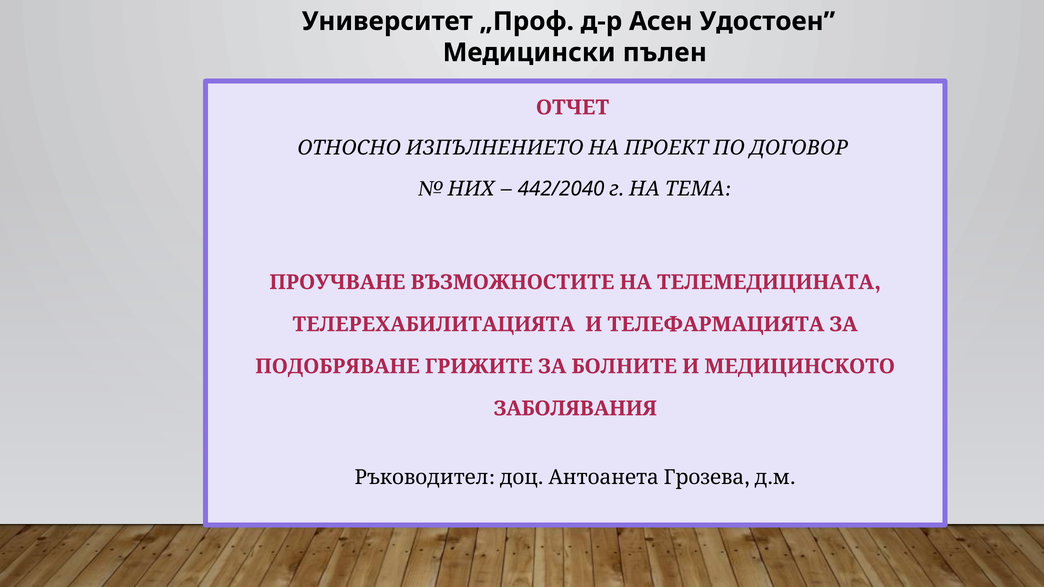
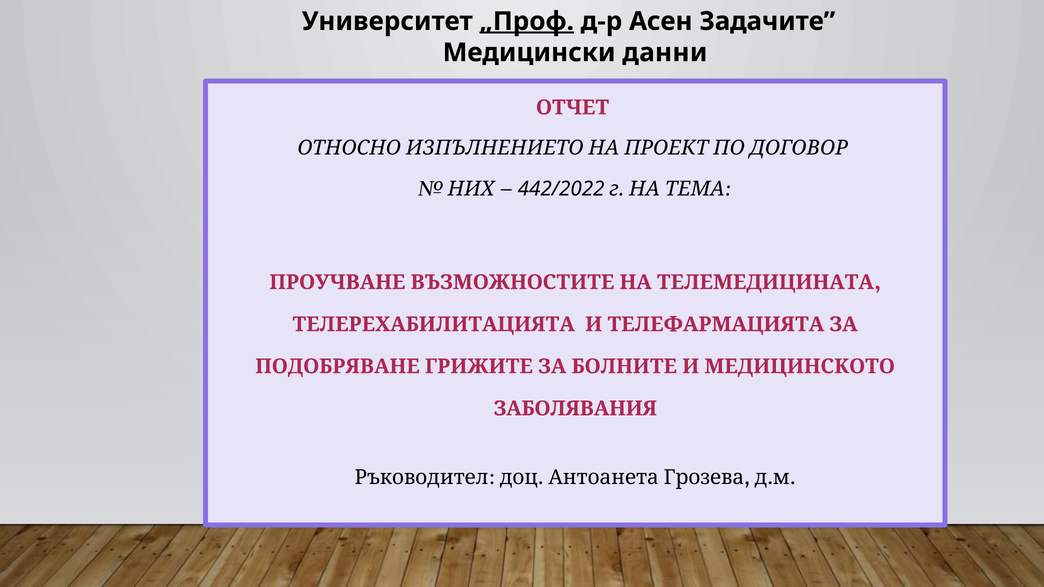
„Проф underline: none -> present (527, 21)
Удостоен: Удостоен -> Задачите (767, 21)
пълен: пълен -> данни (665, 53)
442/2040: 442/2040 -> 442/2022 (561, 189)
